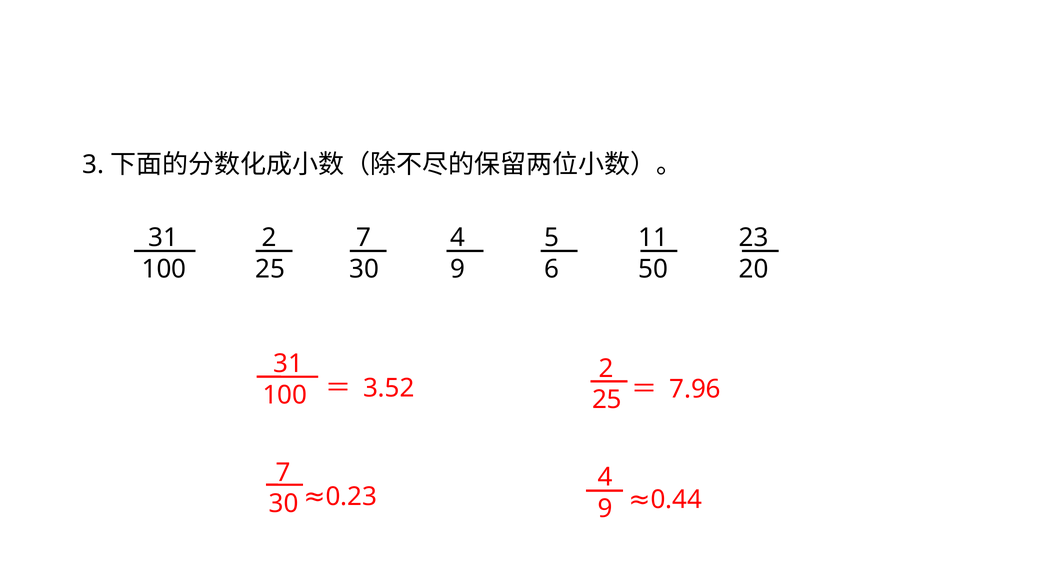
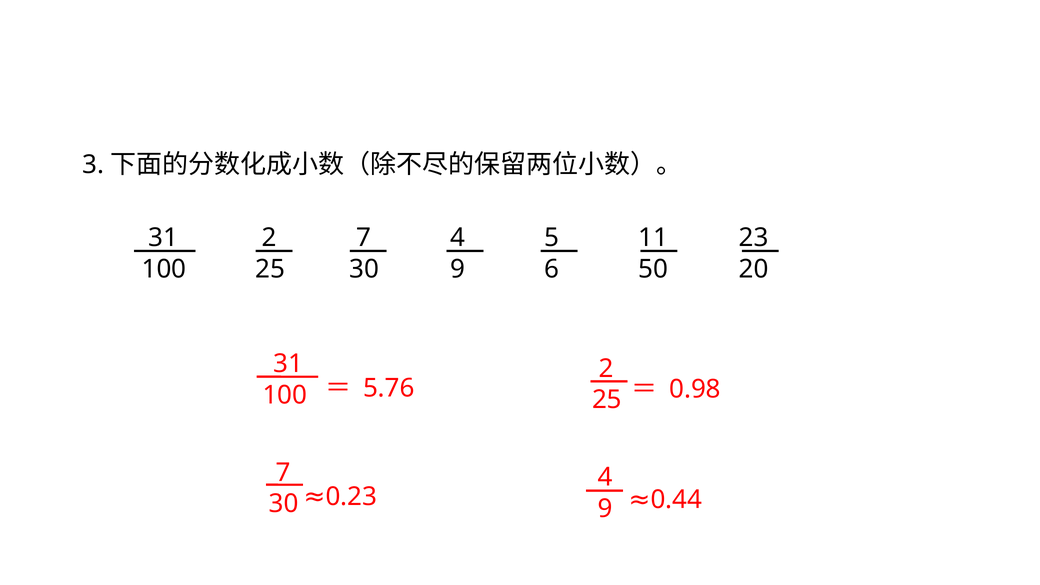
3.52: 3.52 -> 5.76 (389, 388)
7.96: 7.96 -> 0.98 (695, 389)
